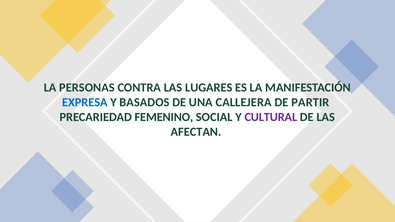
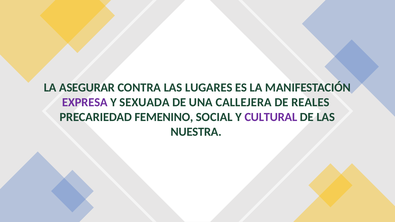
PERSONAS: PERSONAS -> ASEGURAR (87, 88)
EXPRESA colour: blue -> purple (85, 102)
BASADOS: BASADOS -> SEXUADA (144, 102)
PARTIR: PARTIR -> REALES (310, 102)
AFECTAN: AFECTAN -> NUESTRA (196, 132)
